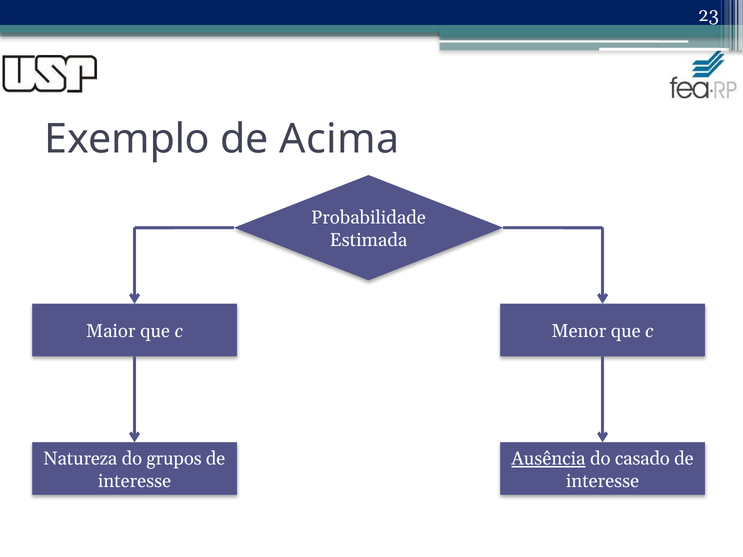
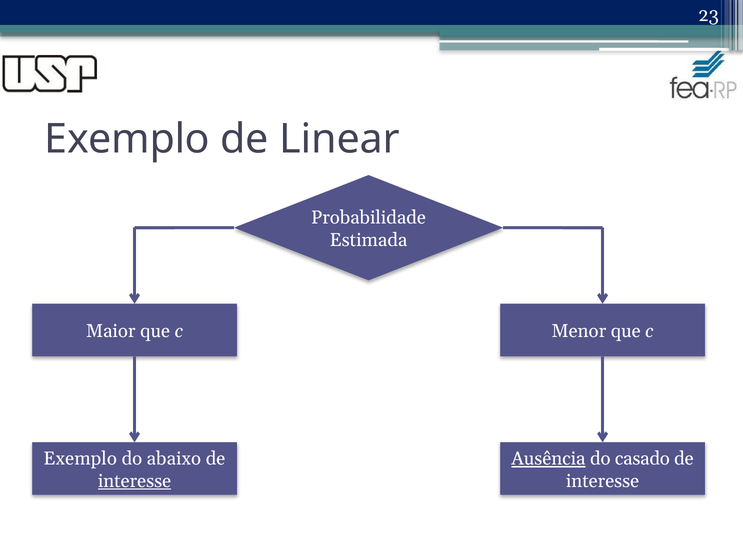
Acima: Acima -> Linear (340, 139)
Natureza: Natureza -> Exemplo (80, 459)
grupos: grupos -> abaixo (174, 459)
interesse underline: none -> present (135, 481)
